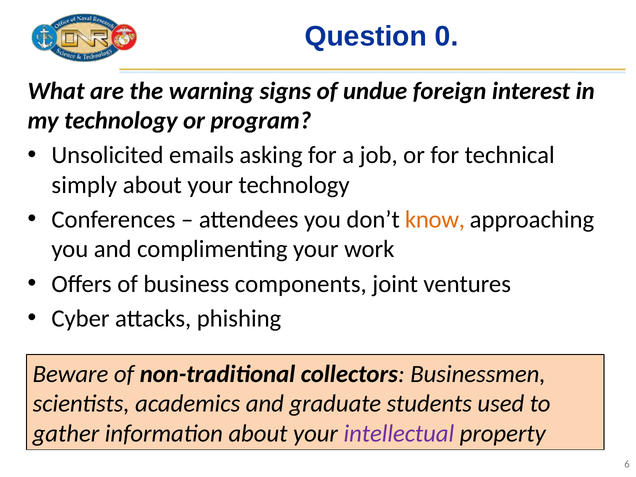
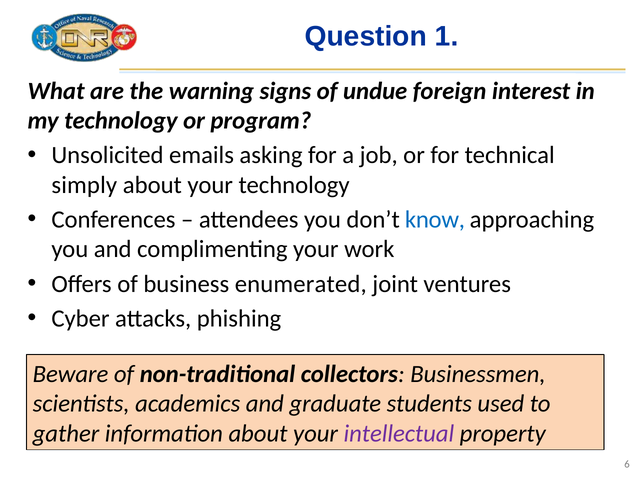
0: 0 -> 1 (447, 36)
know colour: orange -> blue (435, 220)
components: components -> enumerated (301, 284)
